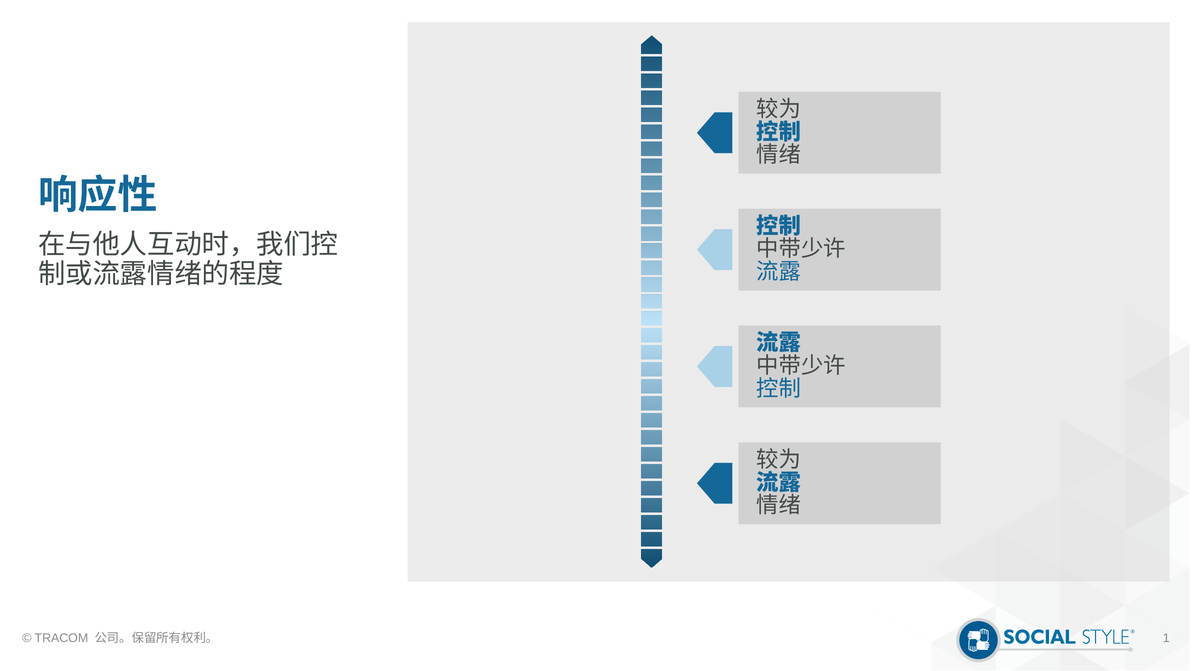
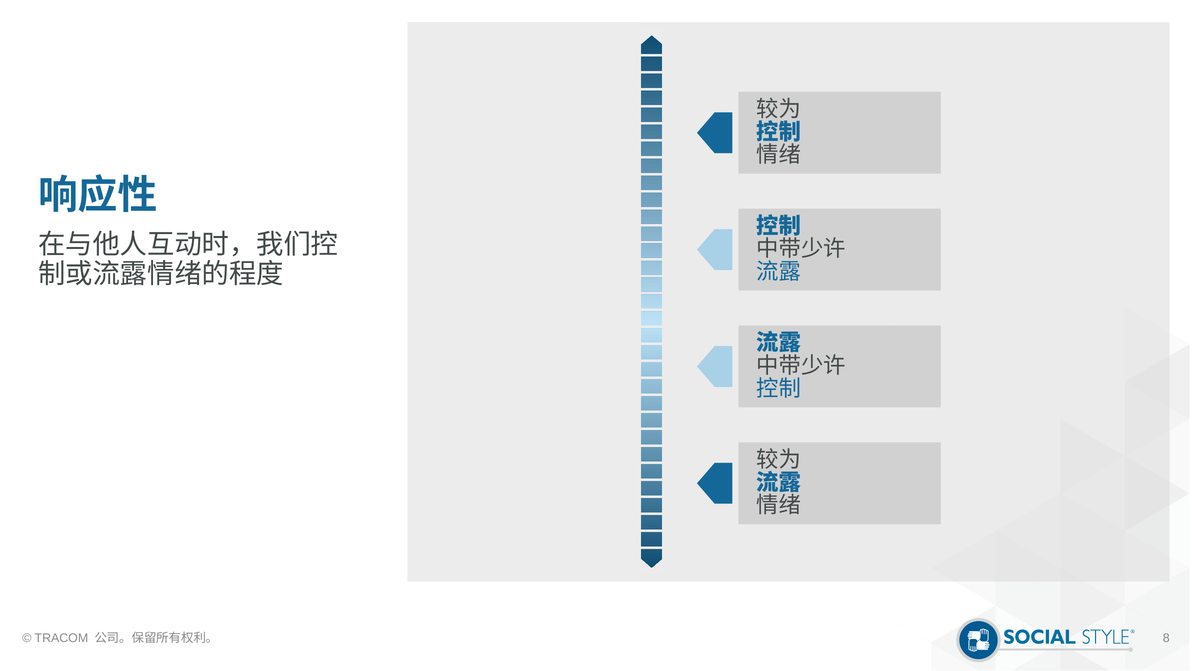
1: 1 -> 8 (1166, 638)
